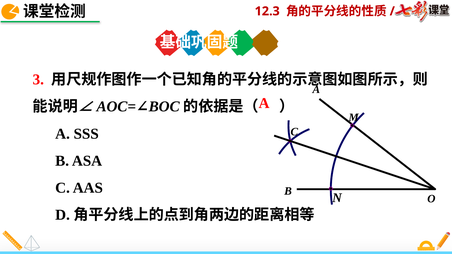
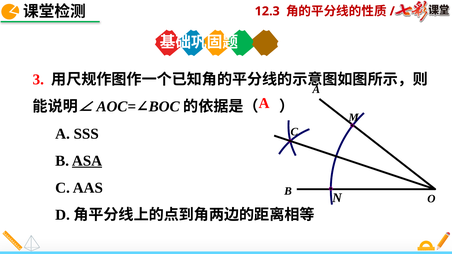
ASA underline: none -> present (87, 161)
